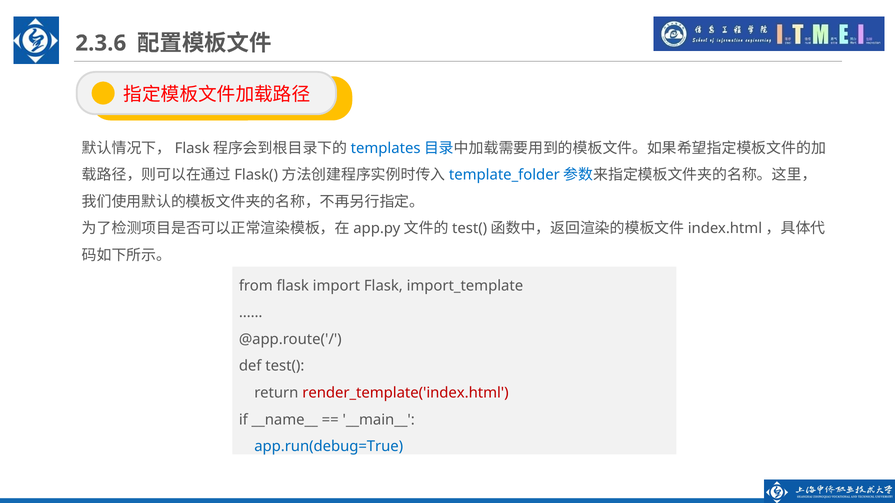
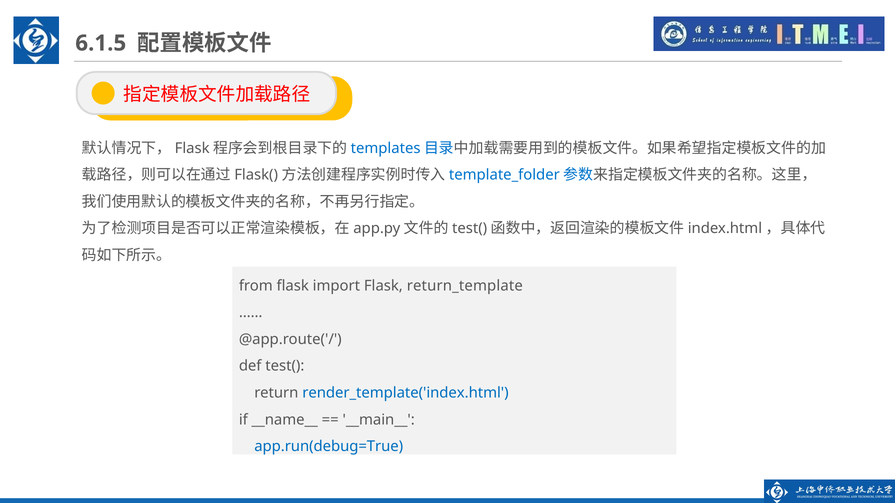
2.3.6: 2.3.6 -> 6.1.5 (101, 43)
import_template: import_template -> return_template (465, 286)
render_template('index.html colour: red -> blue (405, 393)
